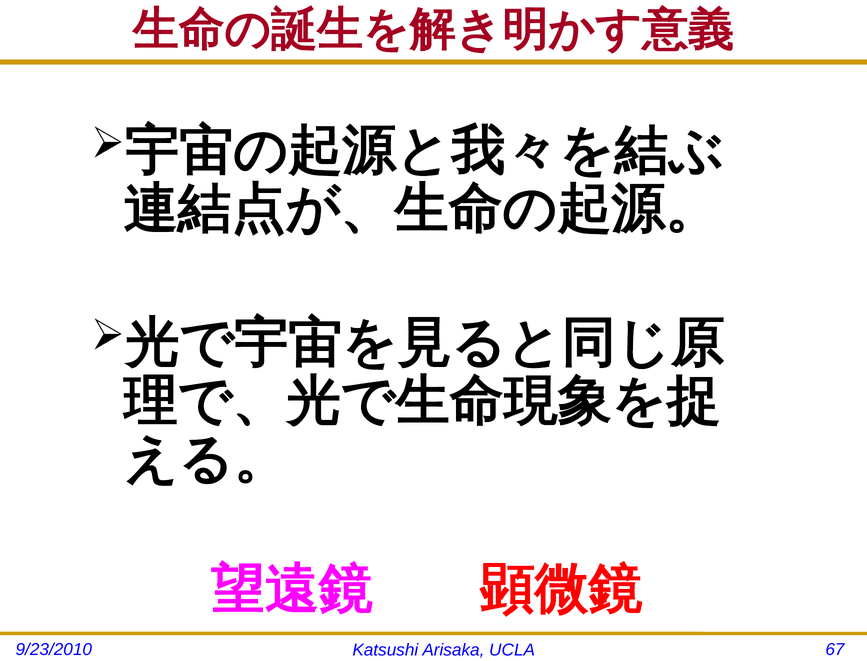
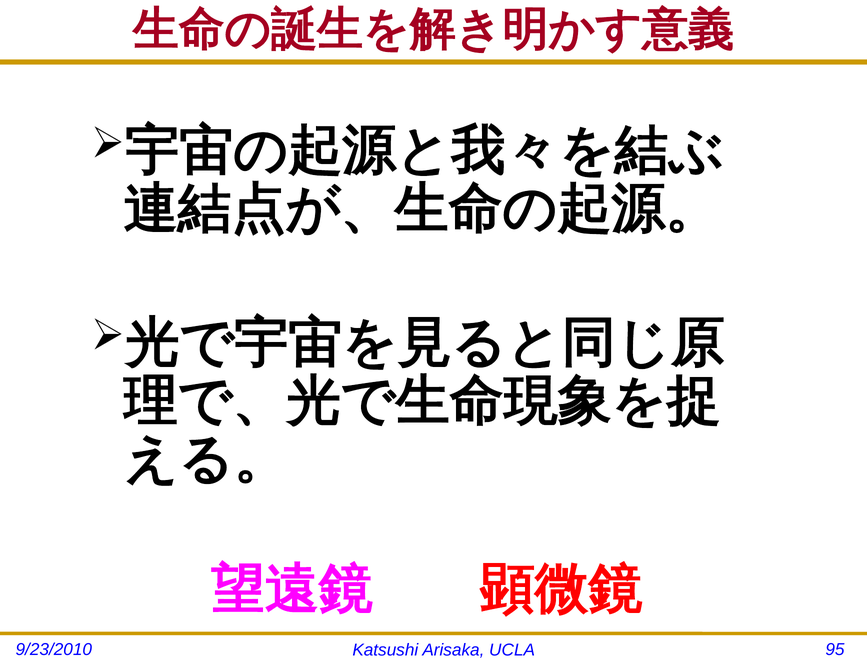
67: 67 -> 95 (835, 649)
